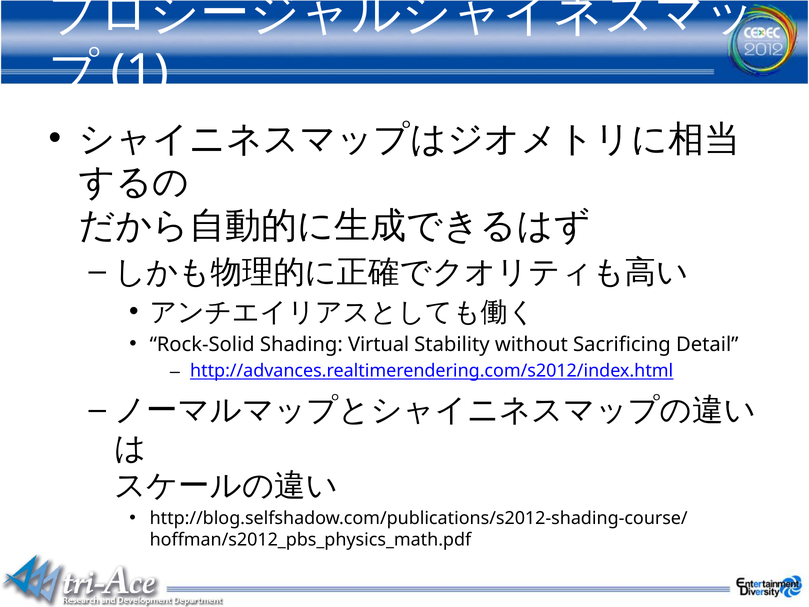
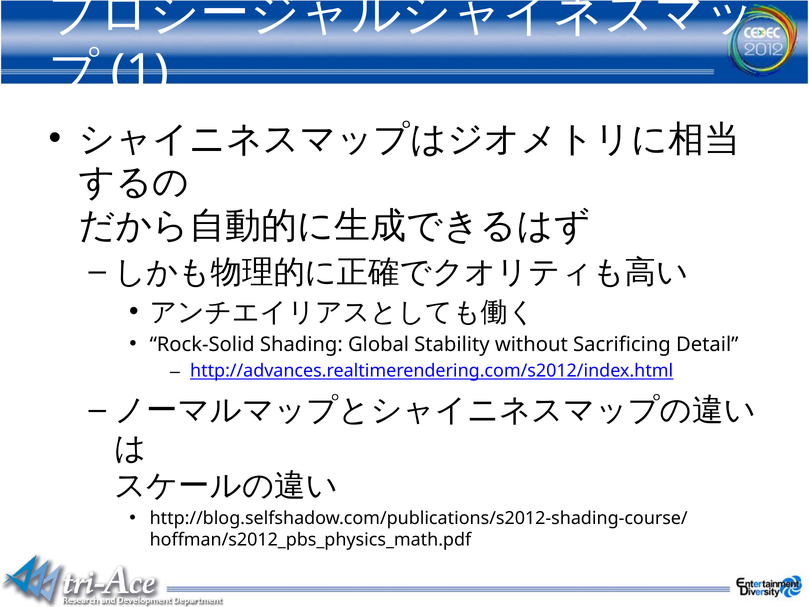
Virtual: Virtual -> Global (379, 344)
